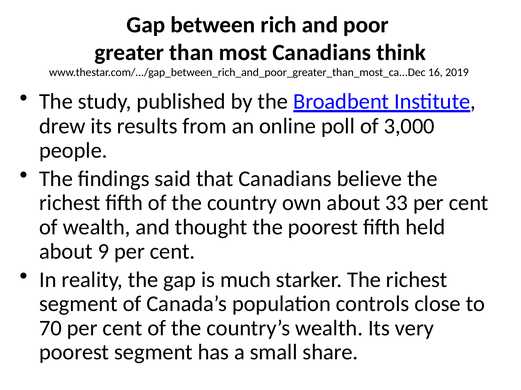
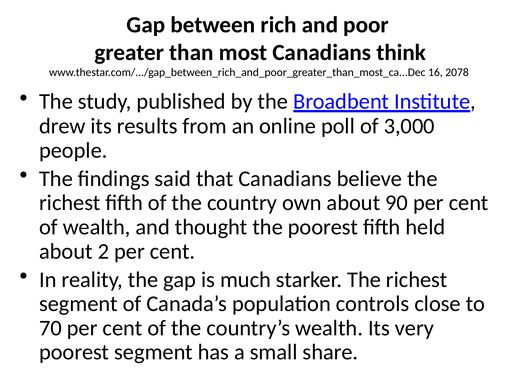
2019: 2019 -> 2078 (457, 73)
33: 33 -> 90 (397, 203)
9: 9 -> 2 (103, 252)
